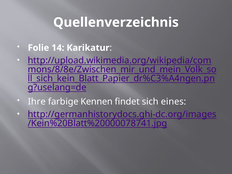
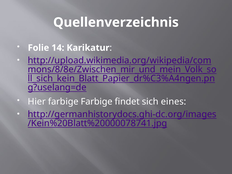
Ihre: Ihre -> Hier (37, 102)
farbige Kennen: Kennen -> Farbige (97, 102)
